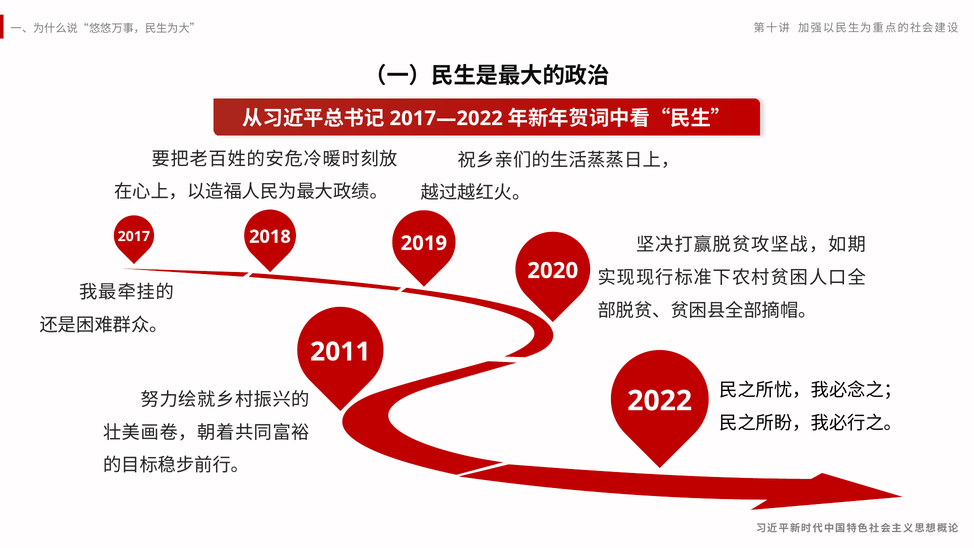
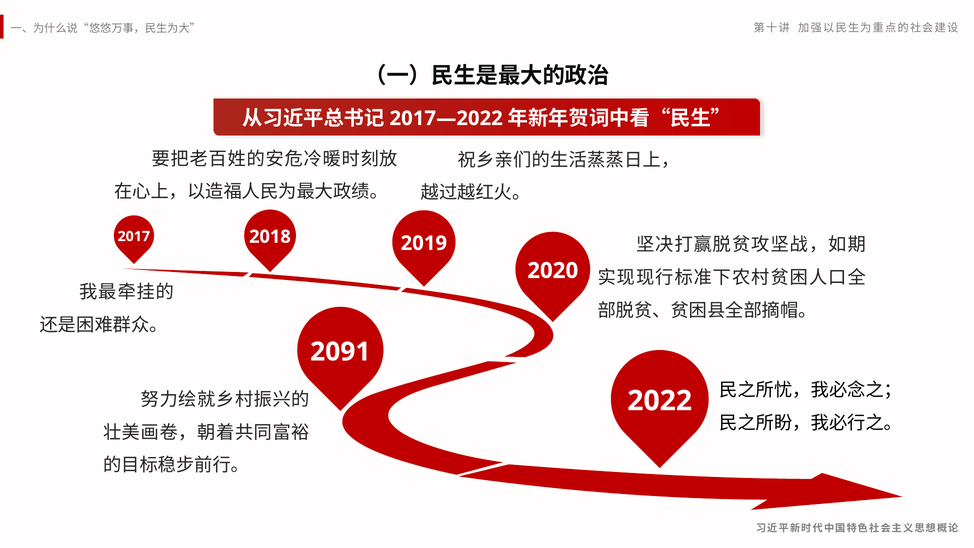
2011: 2011 -> 2091 (340, 352)
